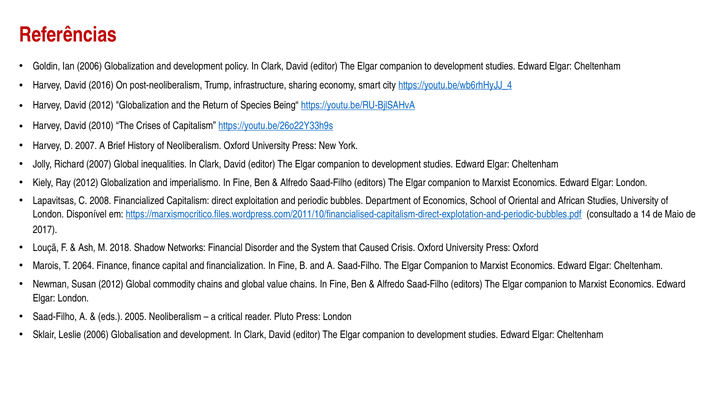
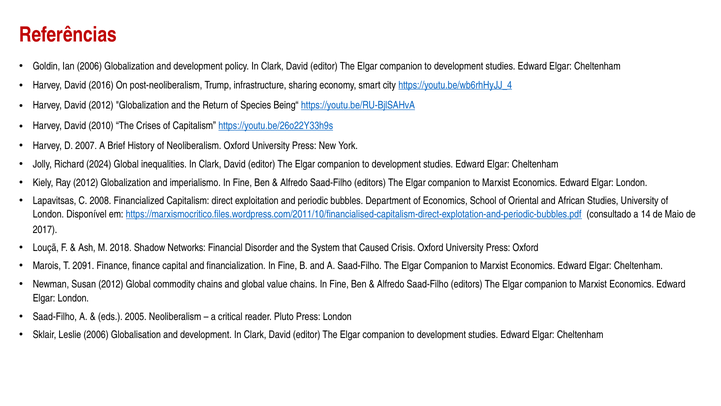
Richard 2007: 2007 -> 2024 (99, 164)
2064: 2064 -> 2091 (83, 266)
